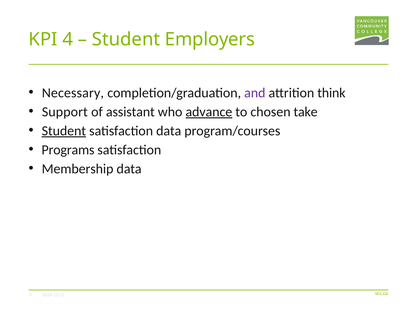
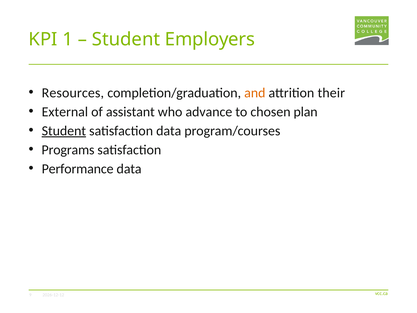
4: 4 -> 1 (68, 39)
Necessary: Necessary -> Resources (73, 93)
and colour: purple -> orange (255, 93)
think: think -> their (331, 93)
Support: Support -> External (65, 112)
advance underline: present -> none (209, 112)
take: take -> plan (306, 112)
Membership: Membership -> Performance (78, 169)
